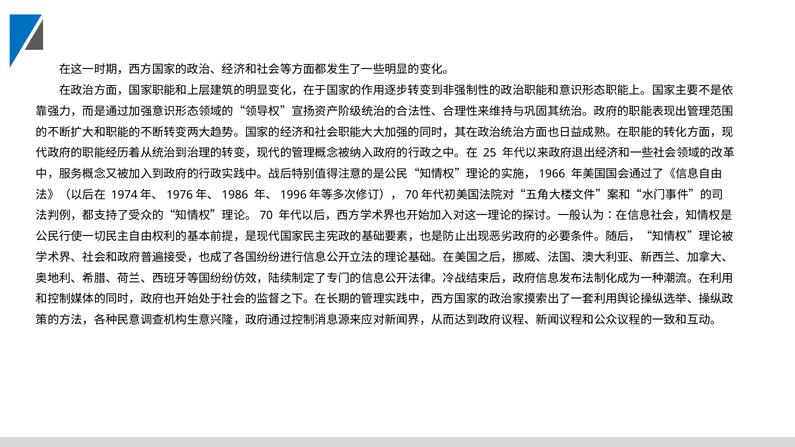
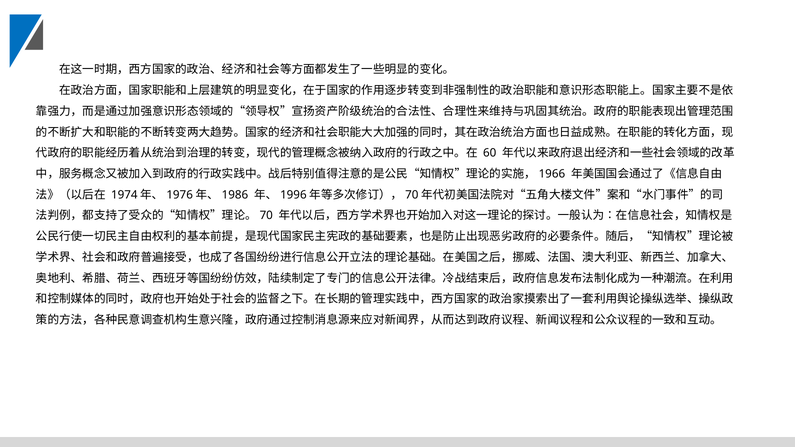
25: 25 -> 60 (490, 153)
